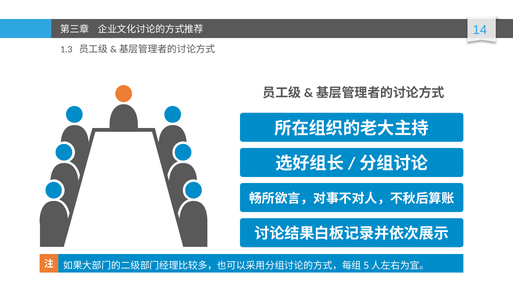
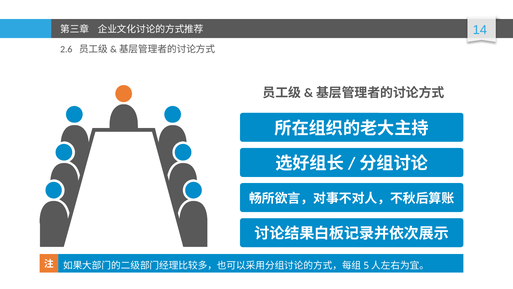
1.3: 1.3 -> 2.6 (66, 49)
